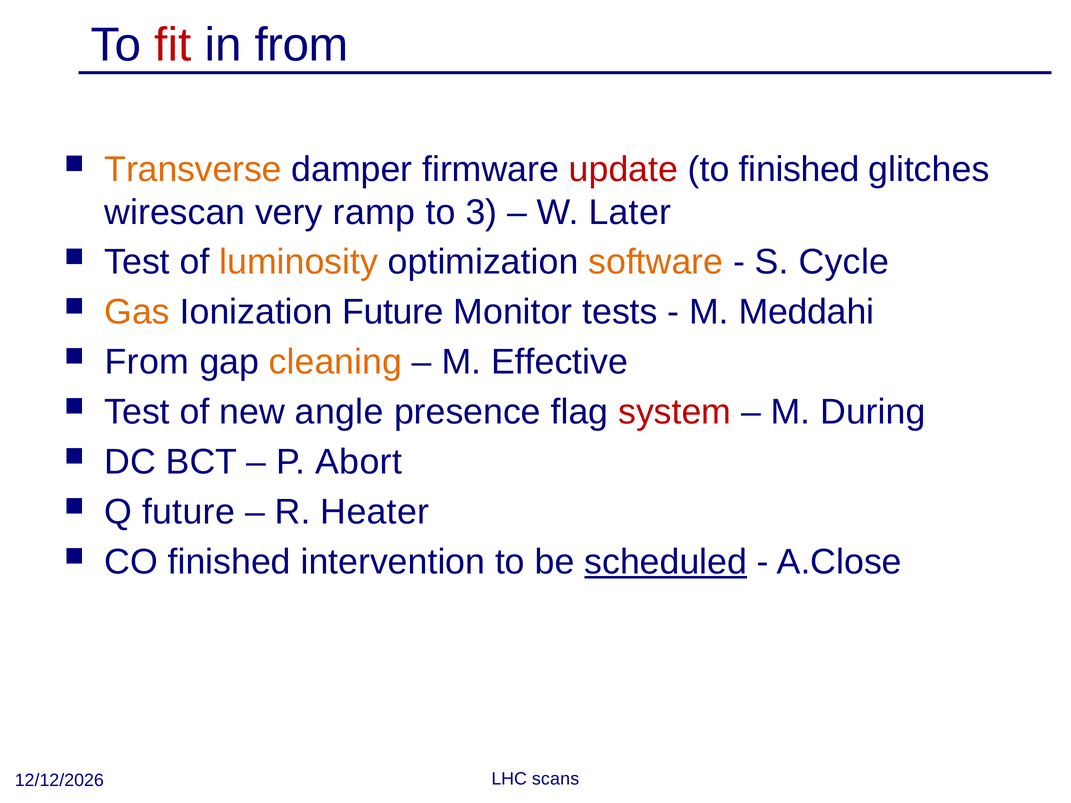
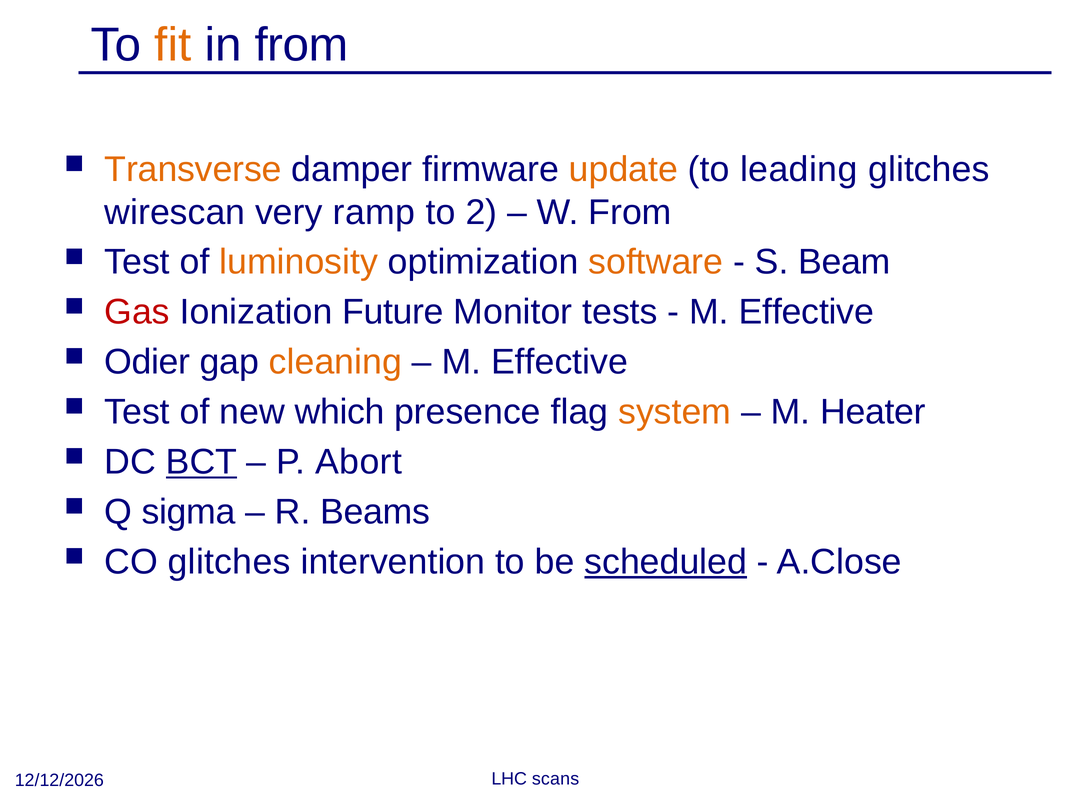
fit colour: red -> orange (173, 45)
update colour: red -> orange (624, 169)
to finished: finished -> leading (799, 169)
3: 3 -> 2 (481, 212)
W Later: Later -> From (630, 212)
Cycle: Cycle -> Beam (844, 262)
Gas colour: orange -> red (137, 312)
Meddahi: Meddahi -> Effective (806, 312)
From: From -> Odier (147, 362)
angle: angle -> which (340, 412)
system colour: red -> orange (675, 412)
During: During -> Heater (873, 412)
BCT underline: none -> present (201, 462)
Q future: future -> sigma (189, 512)
Heater: Heater -> Beams (375, 512)
CO finished: finished -> glitches (229, 562)
